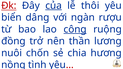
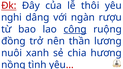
của underline: present -> none (54, 6)
biển: biển -> nghi (11, 17)
chốn: chốn -> xanh (38, 53)
